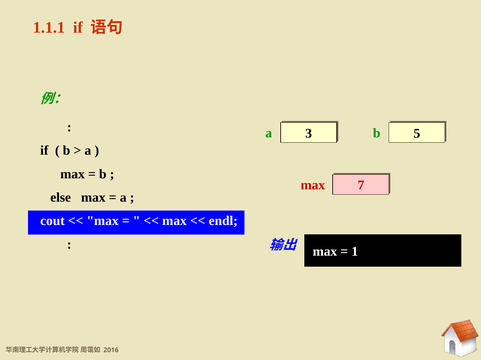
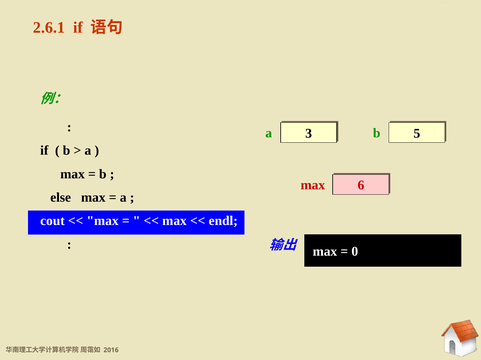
1.1.1: 1.1.1 -> 2.6.1 (49, 28)
7: 7 -> 6 (361, 186)
1: 1 -> 0 (355, 252)
